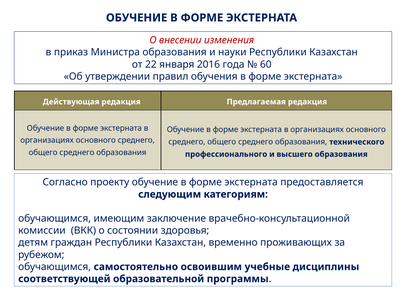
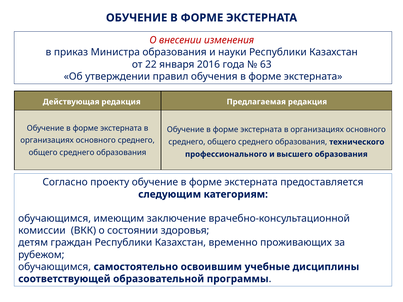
60: 60 -> 63 (266, 64)
